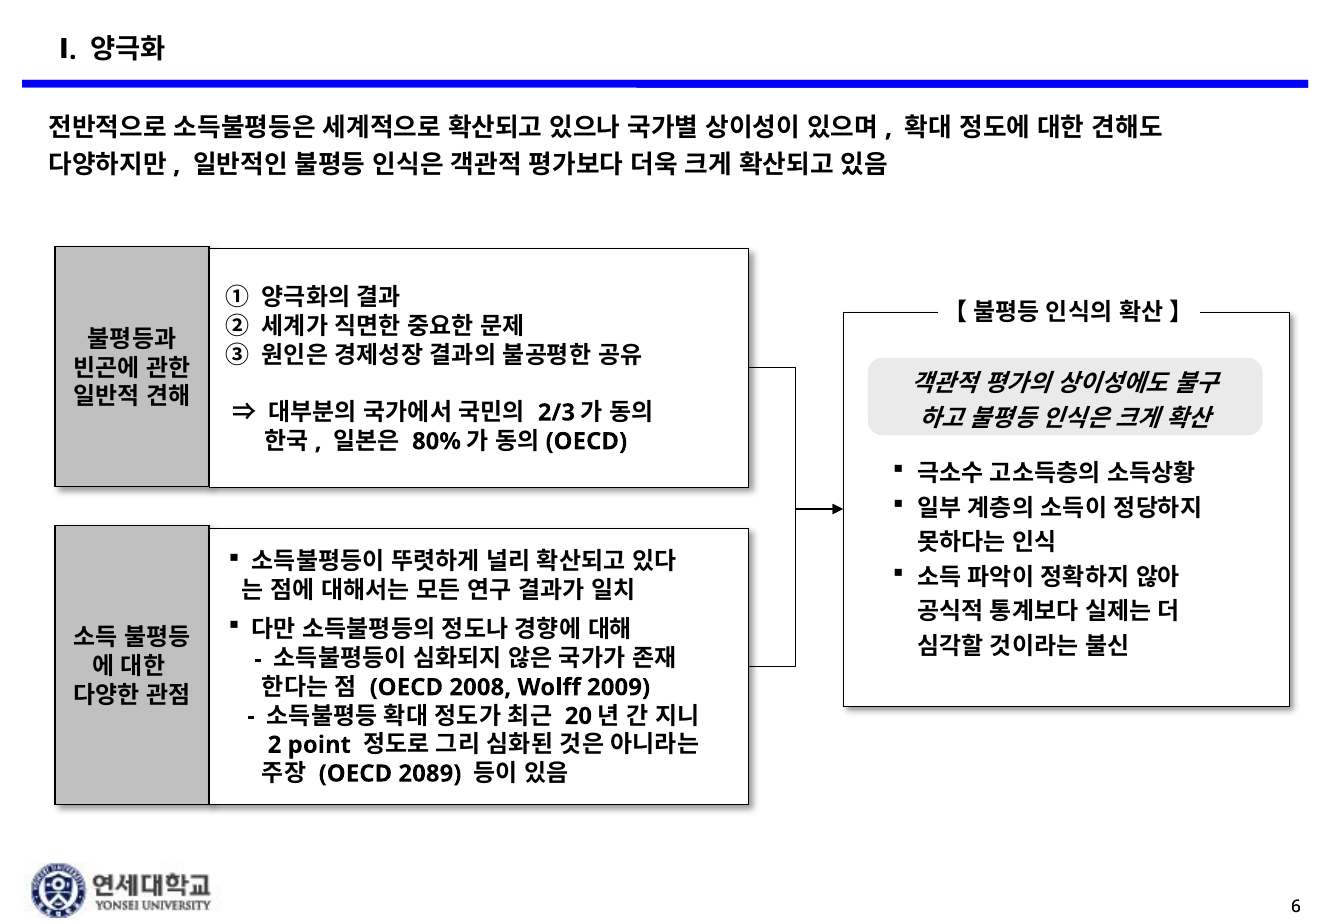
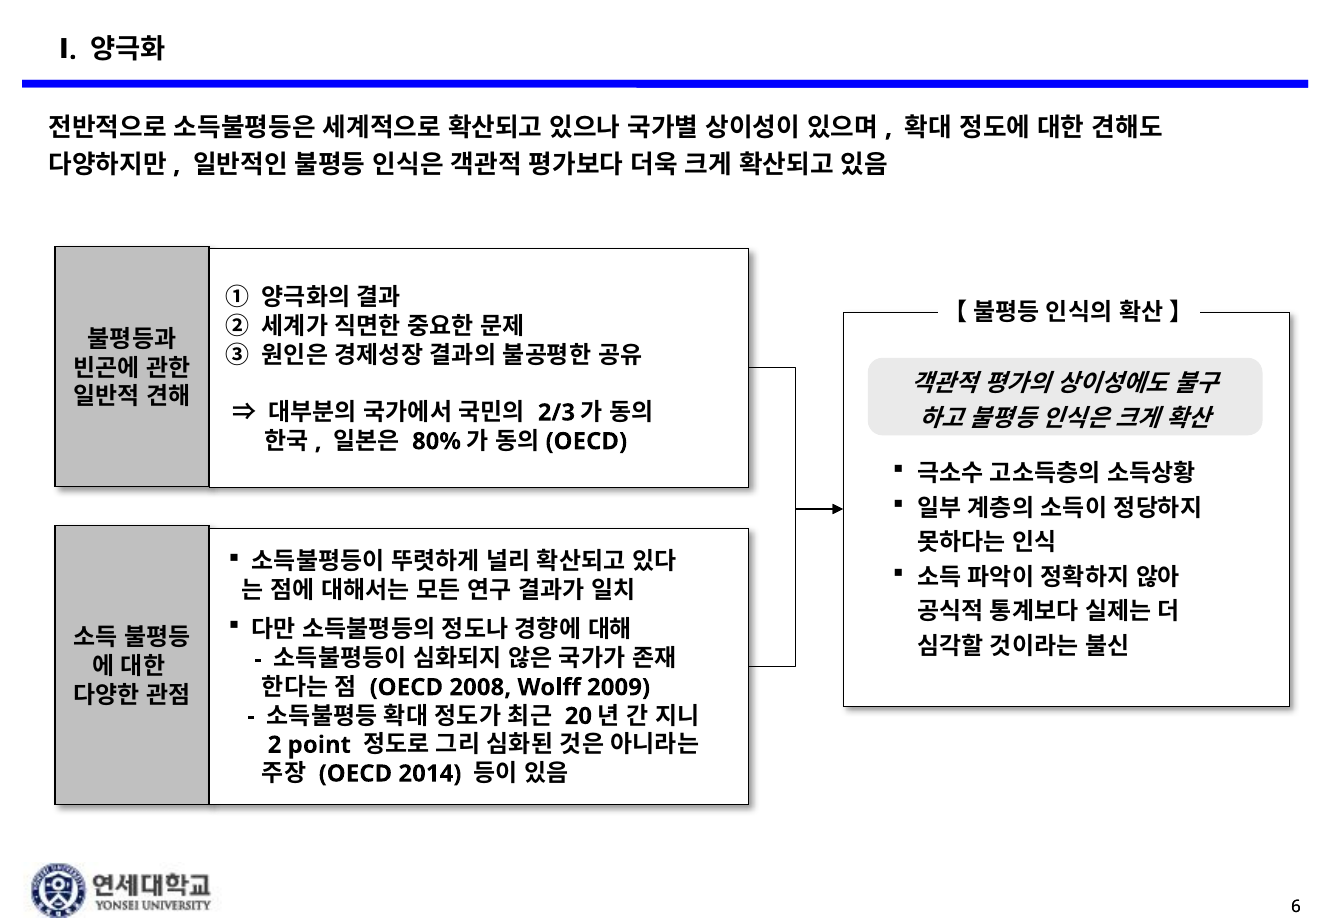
2089: 2089 -> 2014 (430, 774)
